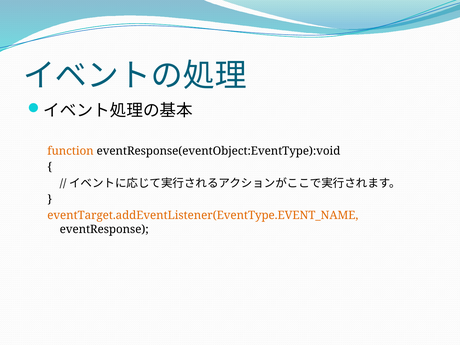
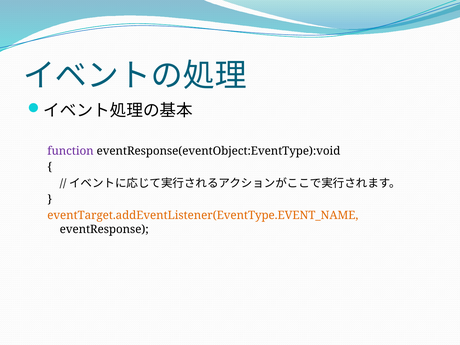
function colour: orange -> purple (70, 151)
